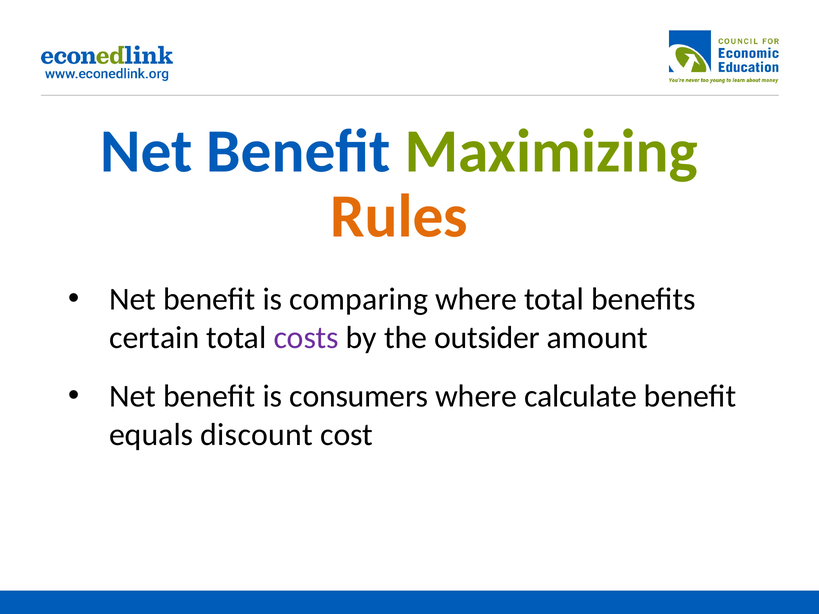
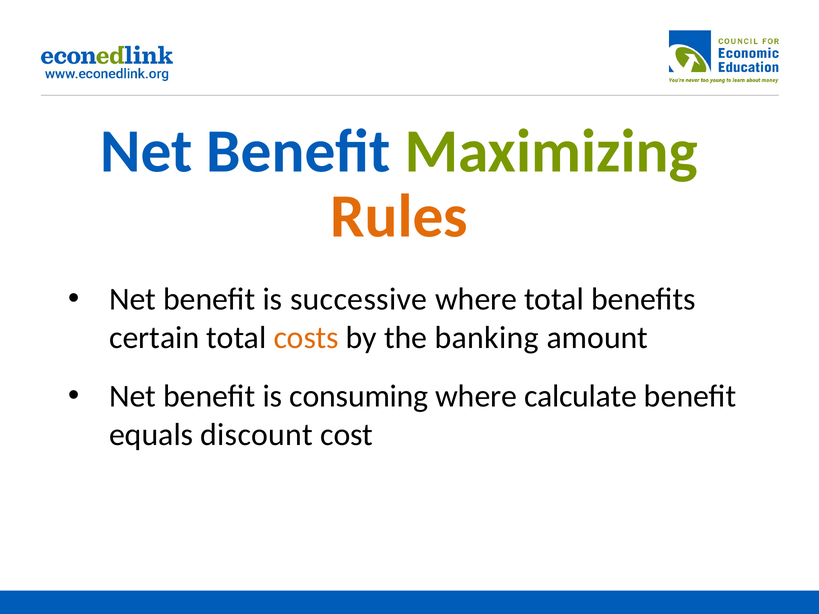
comparing: comparing -> successive (359, 300)
costs colour: purple -> orange (306, 338)
outsider: outsider -> banking (487, 338)
consumers: consumers -> consuming (359, 397)
